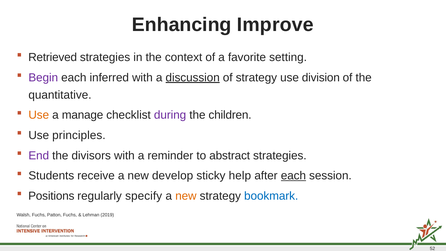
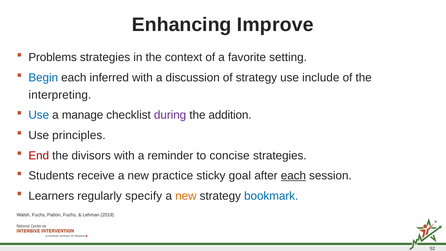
Retrieved: Retrieved -> Problems (53, 57)
Begin colour: purple -> blue (43, 77)
discussion underline: present -> none (193, 77)
division: division -> include (321, 77)
quantitative: quantitative -> interpreting (60, 95)
Use colour: orange -> blue (39, 115)
children: children -> addition (230, 115)
End colour: purple -> red (39, 155)
abstract: abstract -> concise (230, 155)
develop: develop -> practice (173, 176)
help: help -> goal (240, 176)
Positions: Positions -> Learners (51, 196)
